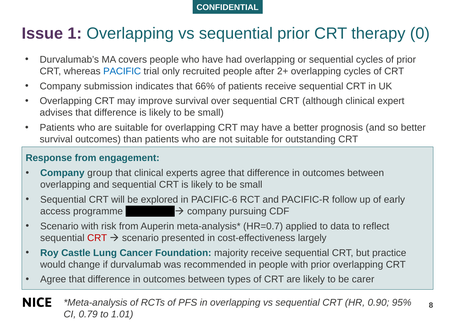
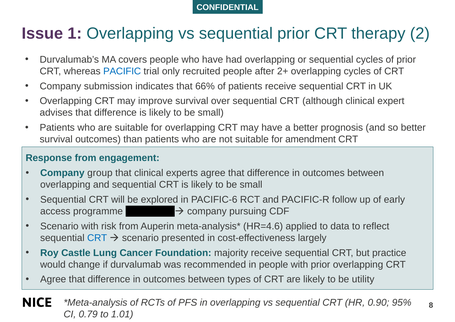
0: 0 -> 2 (420, 33)
outstanding: outstanding -> amendment (311, 139)
HR=0.7: HR=0.7 -> HR=4.6 (263, 226)
CRT colour: red -> blue (97, 238)
carer: carer -> utility (363, 279)
